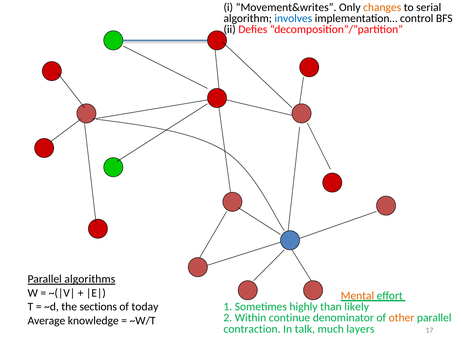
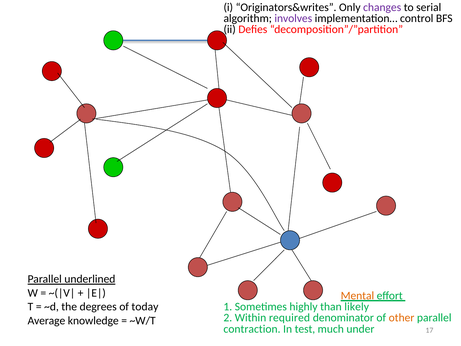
Movement&writes: Movement&writes -> Originators&writes (286, 7)
changes colour: orange -> purple (382, 7)
involves colour: blue -> purple (293, 18)
algorithms: algorithms -> underlined (90, 279)
sections: sections -> degrees (98, 307)
continue: continue -> required (289, 318)
talk: talk -> test (305, 329)
layers: layers -> under (360, 329)
